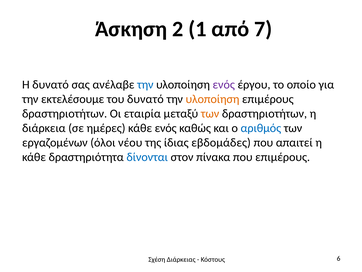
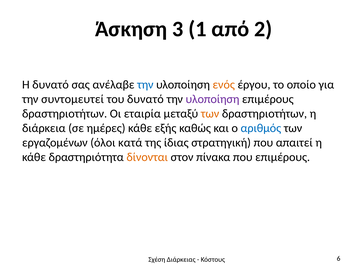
2: 2 -> 3 (178, 29)
7: 7 -> 2 (263, 29)
ενός colour: purple -> orange (224, 85)
εκτελέσουμε: εκτελέσουμε -> συντομευτεί (73, 99)
υλοποίηση colour: orange -> purple (212, 99)
κάθε ενός: ενός -> εξής (166, 128)
νέου: νέου -> κατά (130, 142)
εβδομάδες: εβδομάδες -> στρατηγική (221, 142)
δίνονται colour: blue -> orange (147, 157)
